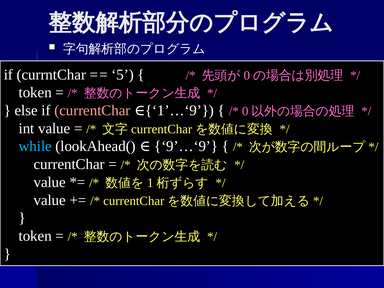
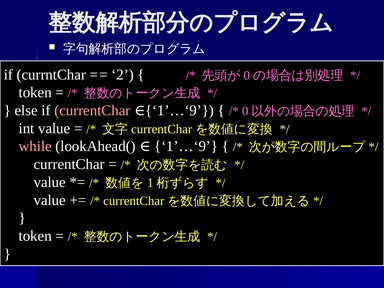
5: 5 -> 2 (123, 75)
while colour: light blue -> pink (35, 146)
lookAhead( 9’…‘9: 9’…‘9 -> 1’…‘9 (186, 146)
